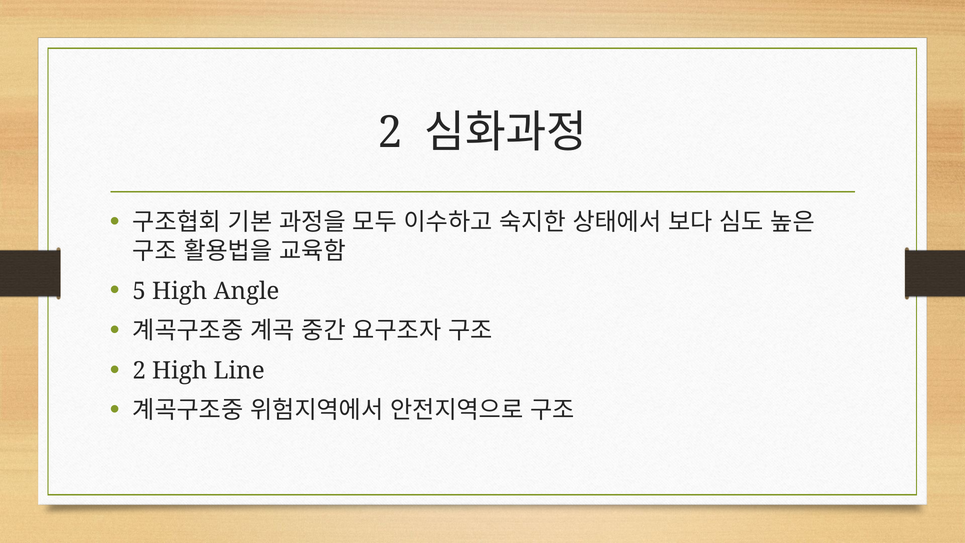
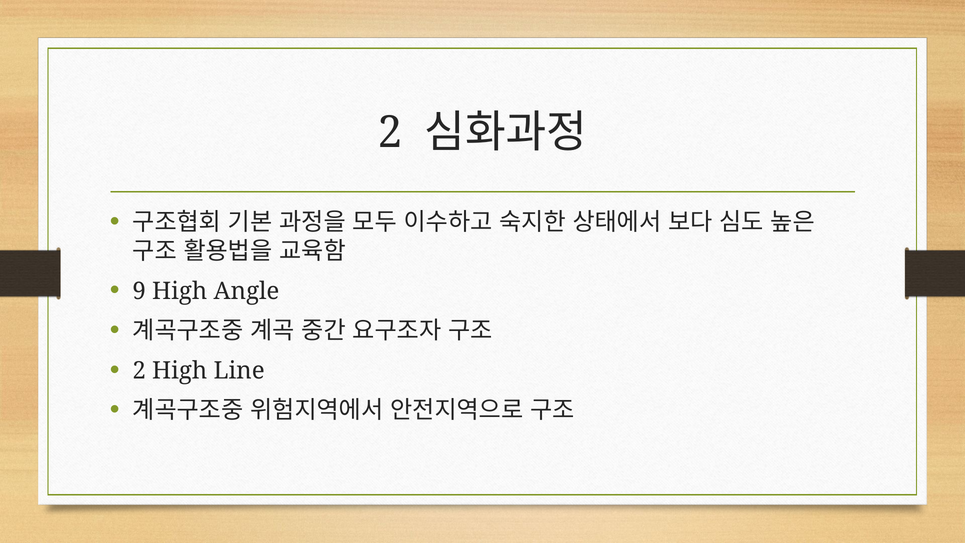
5: 5 -> 9 (139, 291)
